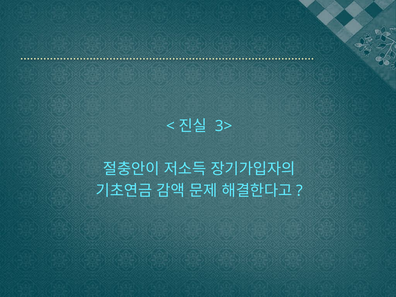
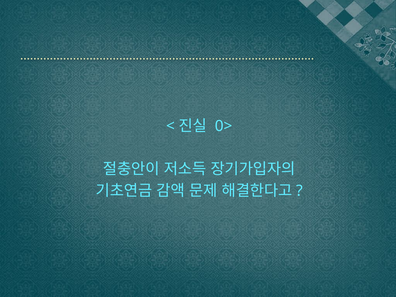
3>: 3> -> 0> (224, 126)
